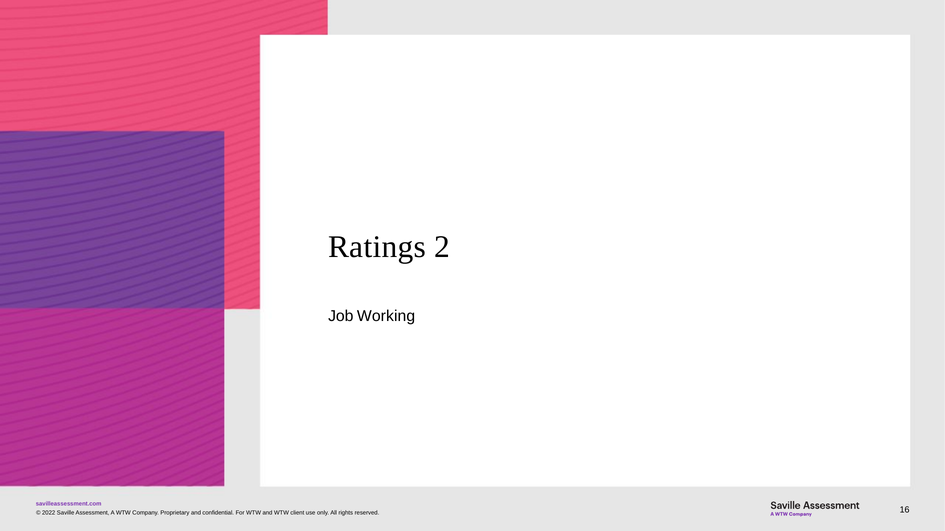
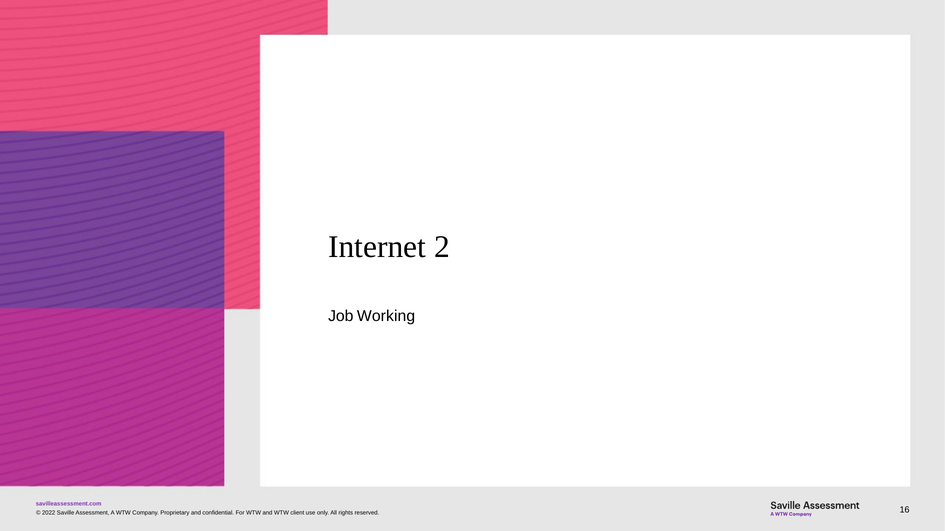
Ratings: Ratings -> Internet (377, 247)
